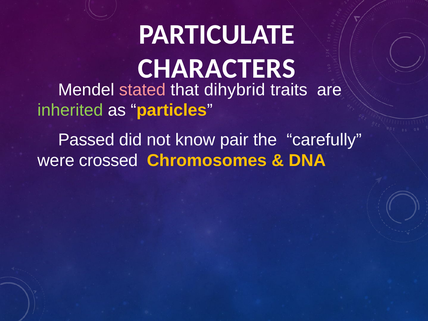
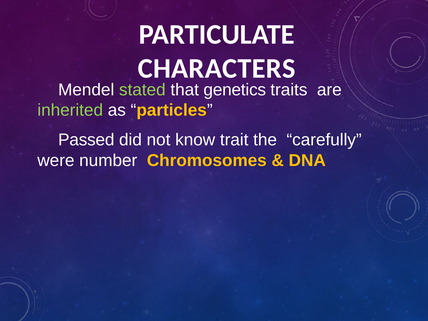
stated colour: pink -> light green (142, 90)
dihybrid: dihybrid -> genetics (235, 90)
pair: pair -> trait (234, 140)
crossed: crossed -> number (108, 160)
